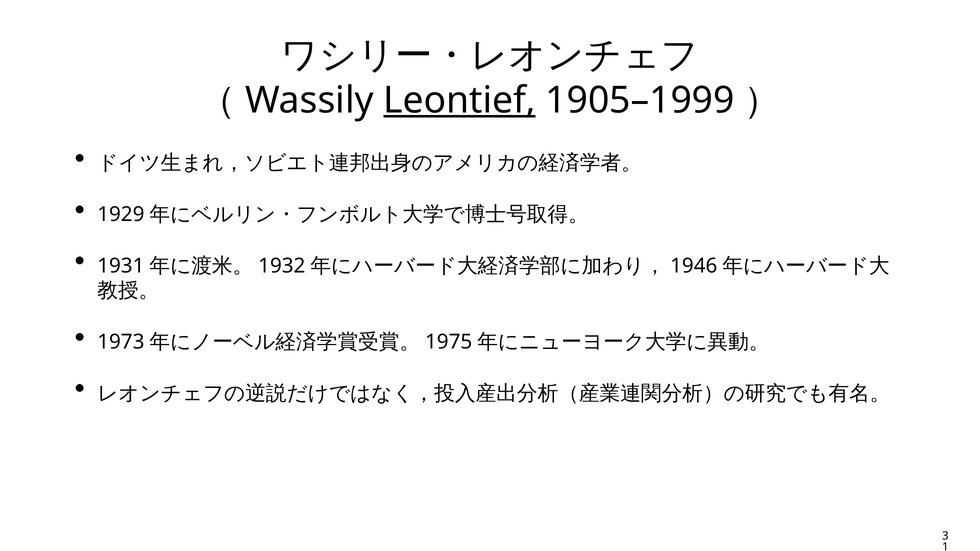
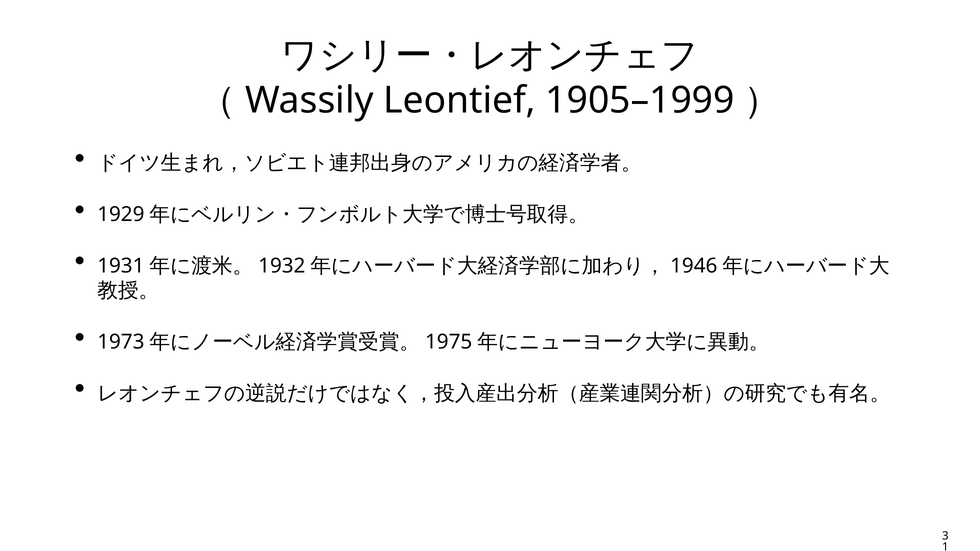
Leontief underline: present -> none (460, 100)
